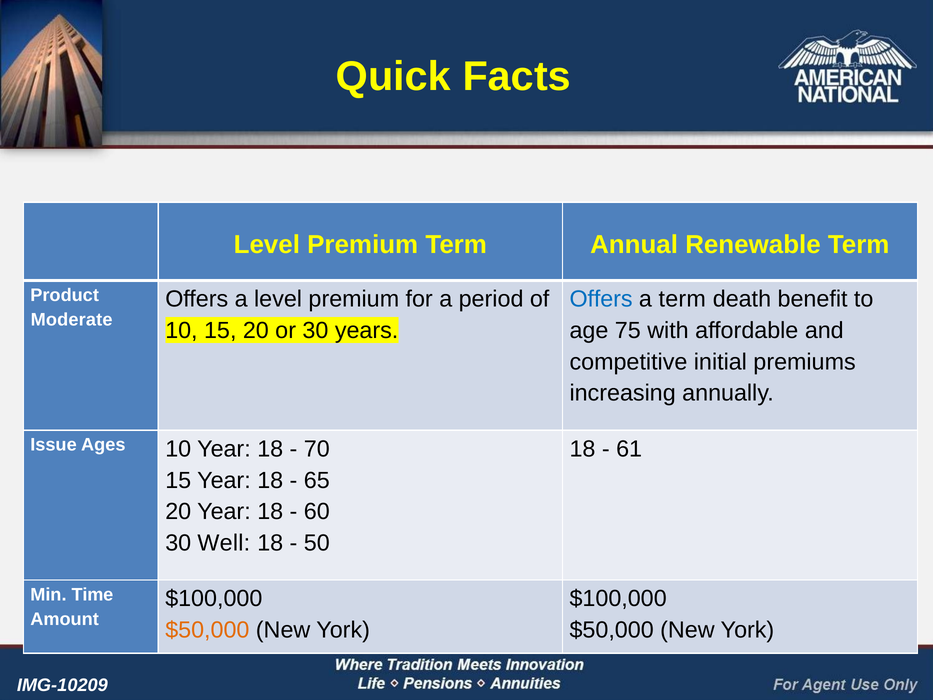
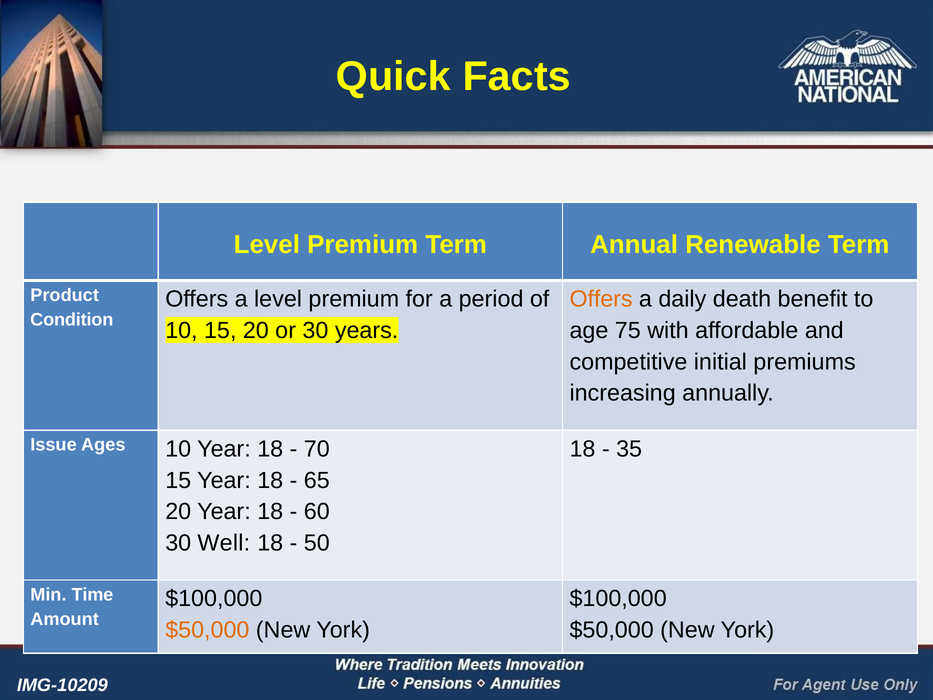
Offers colour: blue -> orange (601, 299)
a term: term -> daily (682, 299)
Moderate: Moderate -> Condition (72, 319)
61: 61 -> 35 (629, 449)
